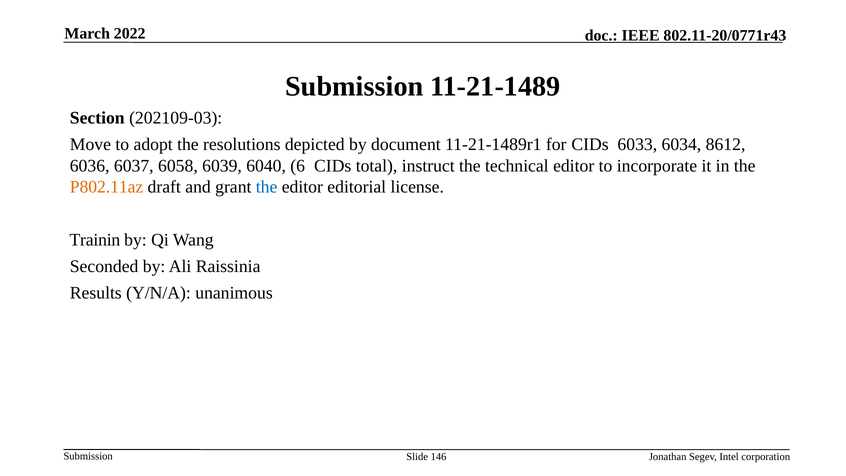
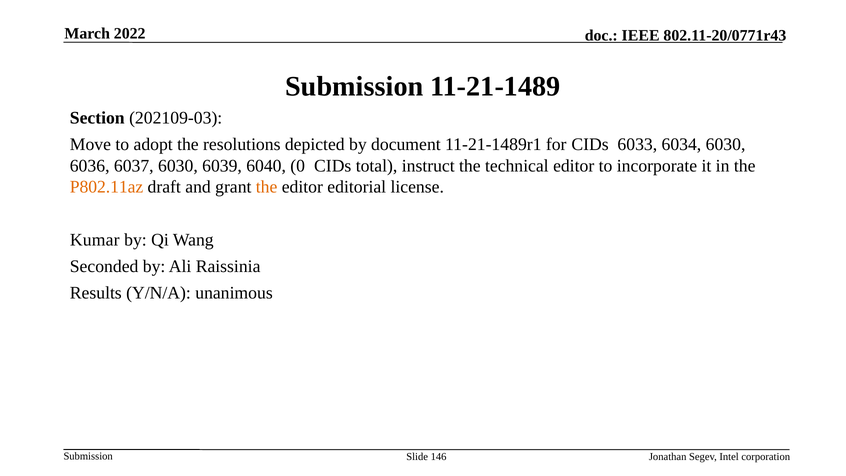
6034 8612: 8612 -> 6030 (726, 144)
6037 6058: 6058 -> 6030 (178, 166)
6: 6 -> 0 (298, 166)
the colour: blue -> orange (267, 187)
Trainin: Trainin -> Kumar (95, 240)
